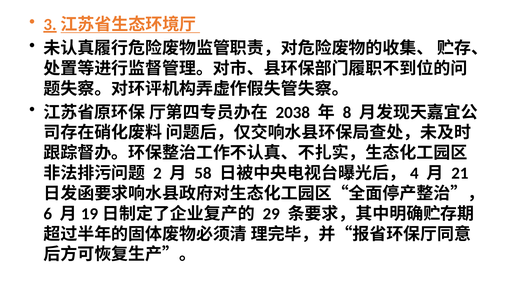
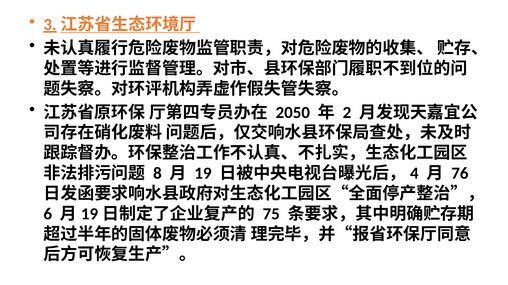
2038: 2038 -> 2050 (293, 113)
8: 8 -> 2 (347, 113)
2: 2 -> 8 (157, 174)
58: 58 -> 19 (203, 174)
21: 21 -> 76 (460, 174)
29: 29 -> 75 (271, 214)
